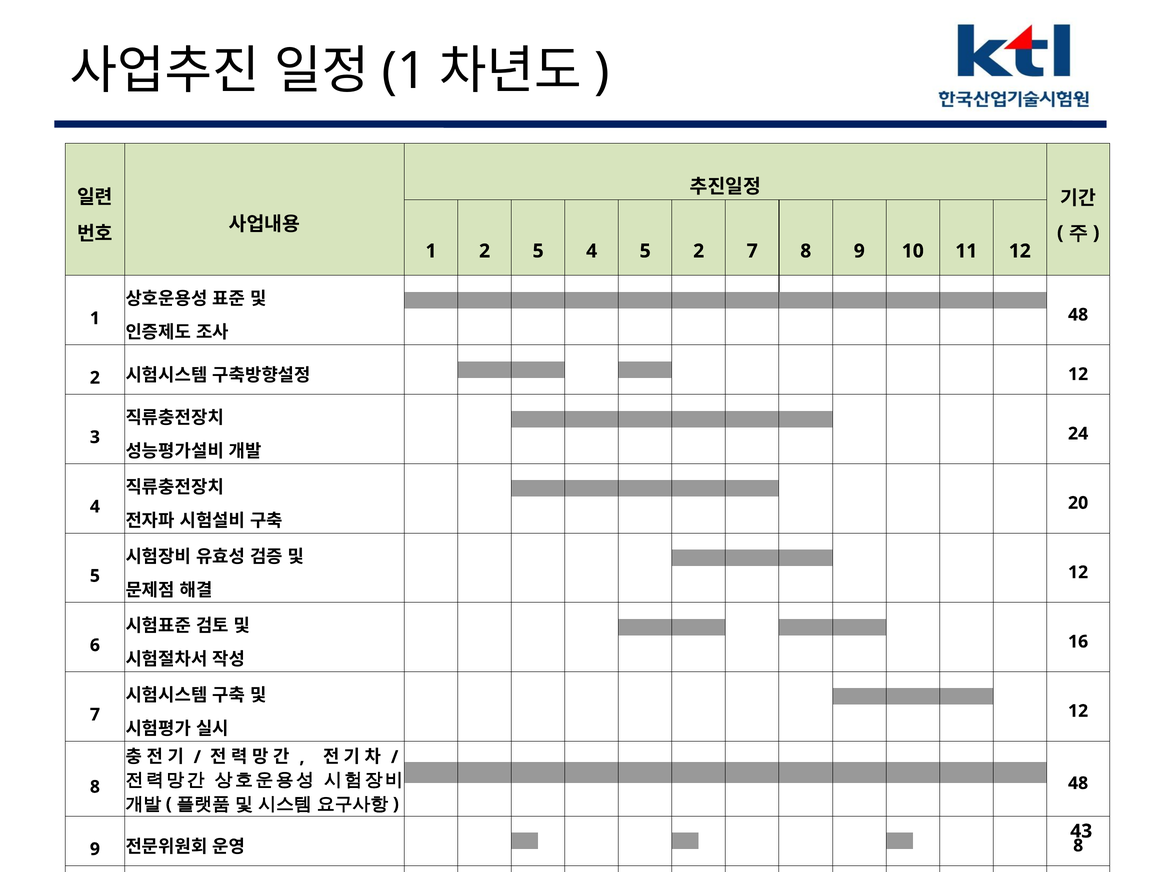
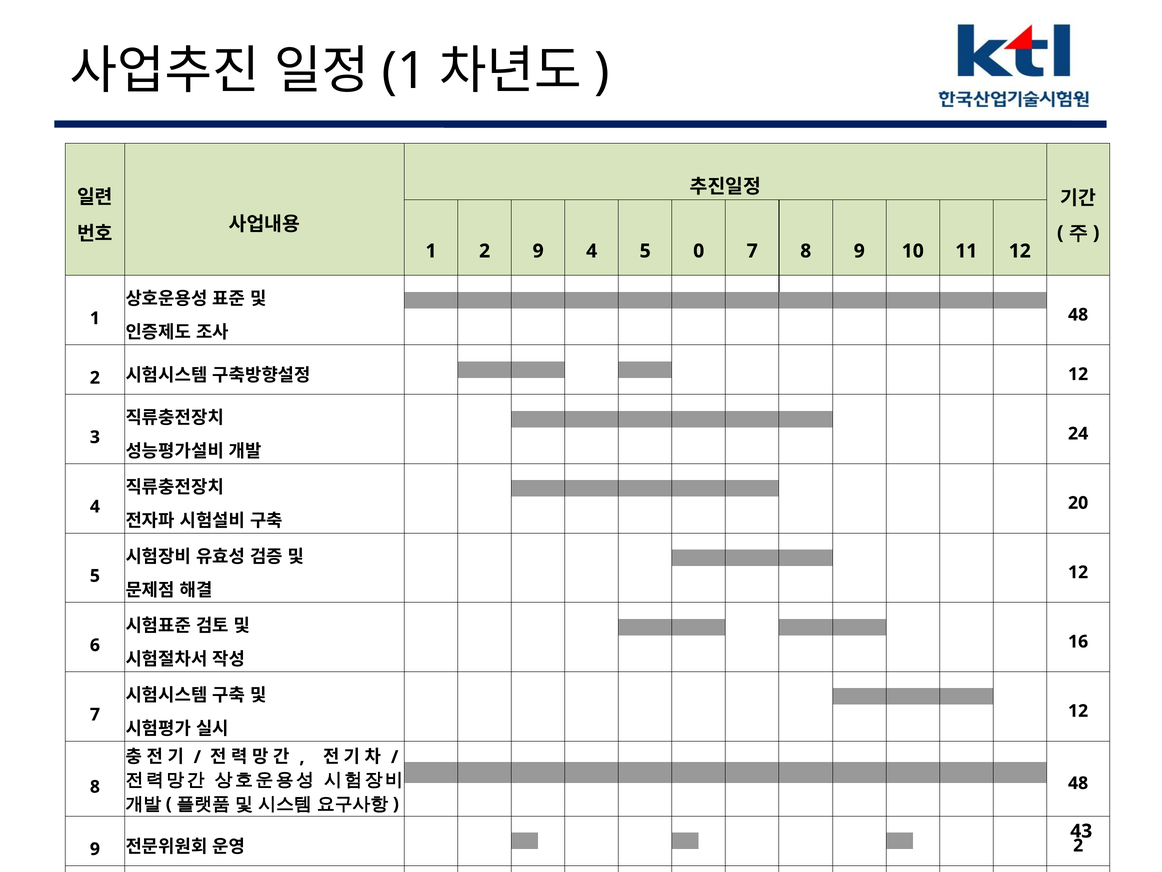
2 5: 5 -> 9 (538, 251)
5 2: 2 -> 0 (699, 251)
8: 8 -> 2 (1078, 845)
